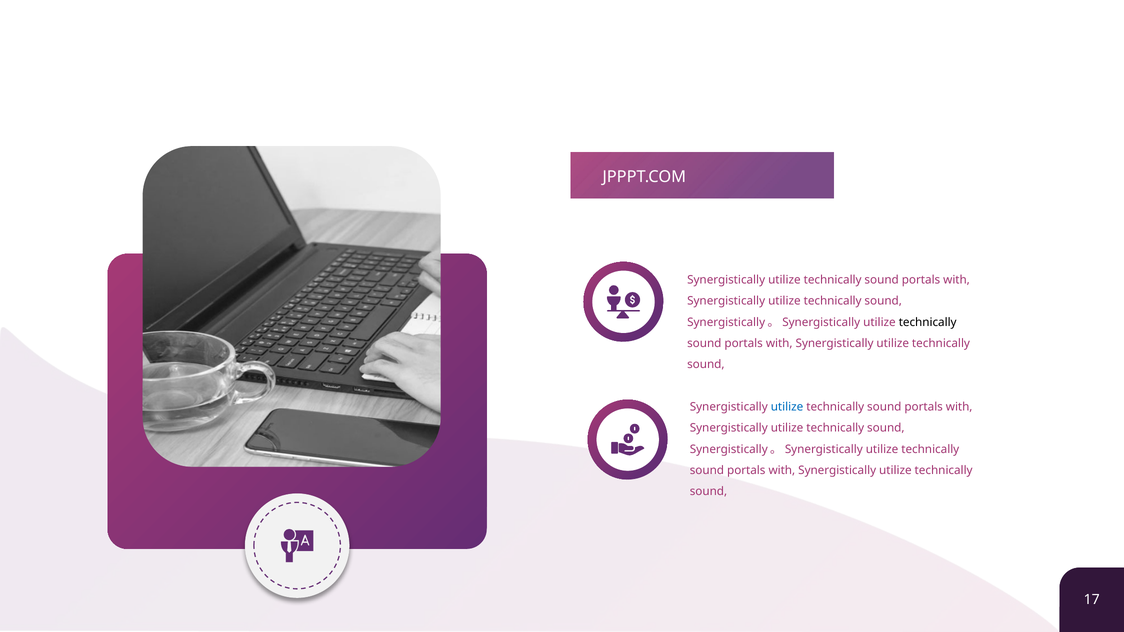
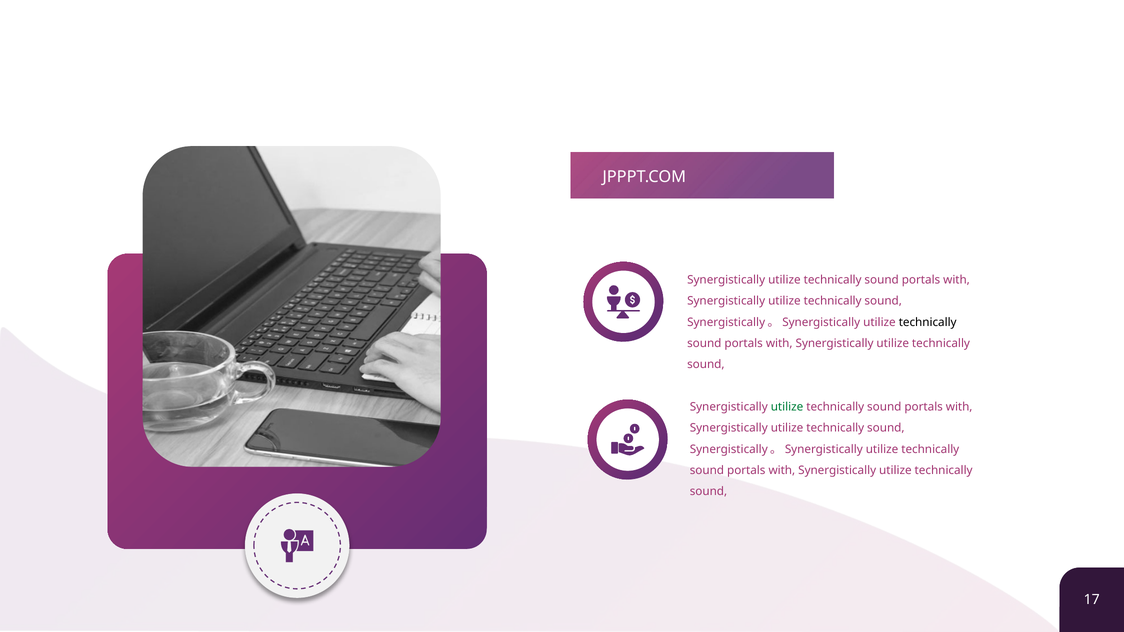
utilize colour: blue -> green (787, 407)
